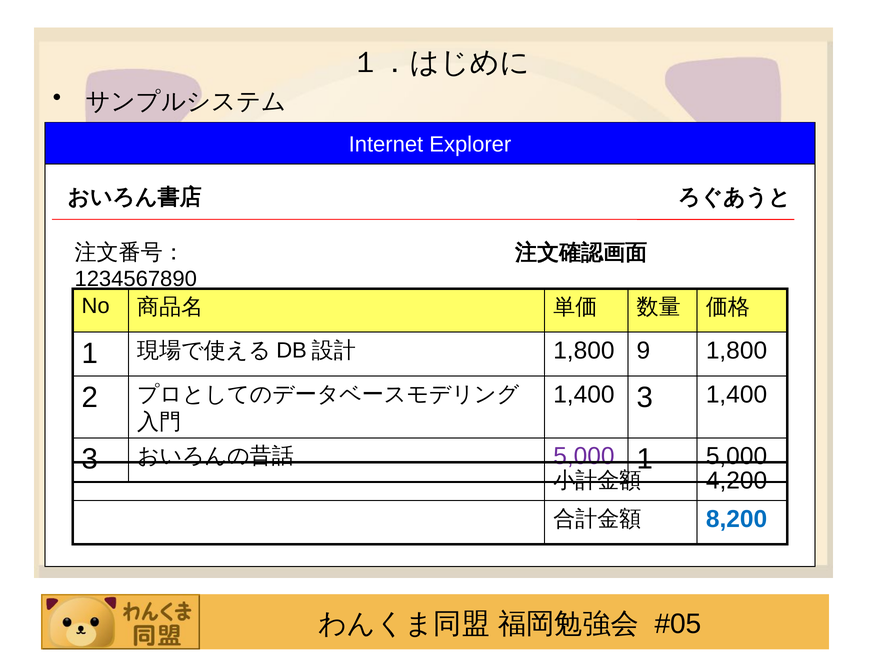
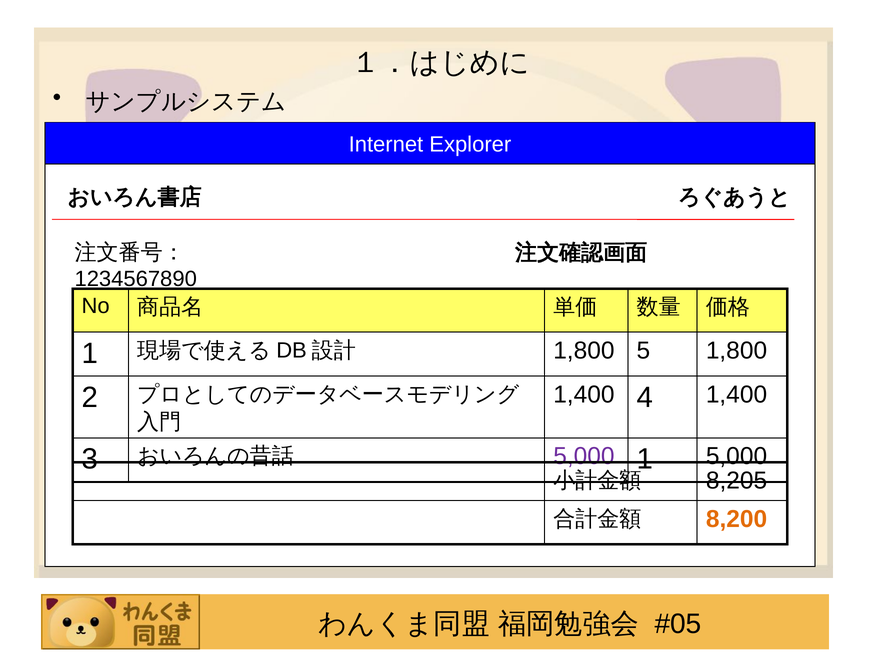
9: 9 -> 5 (643, 350)
3: 3 -> 4 (645, 397)
4,200: 4,200 -> 8,205 (737, 481)
8,200 colour: blue -> orange (737, 519)
